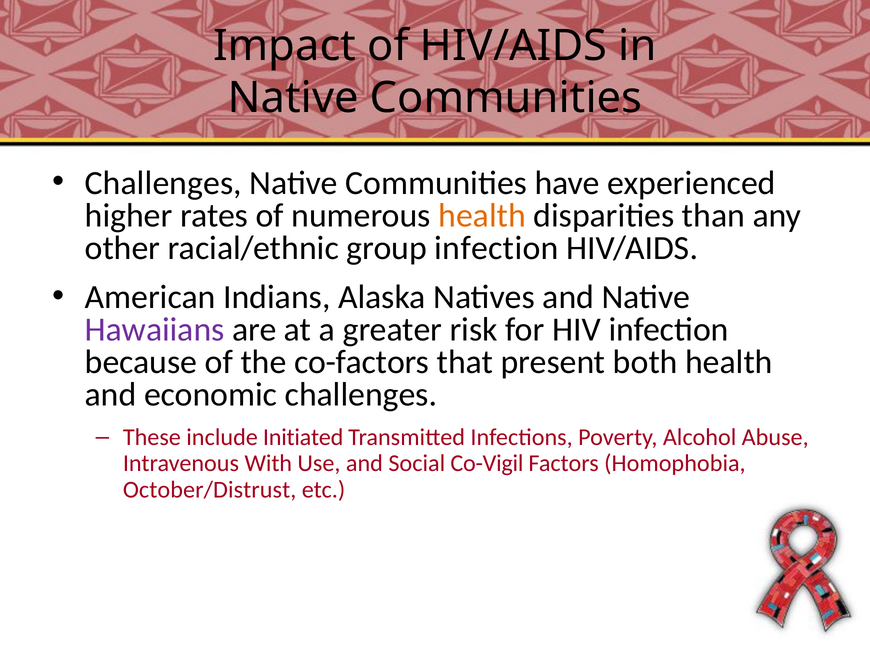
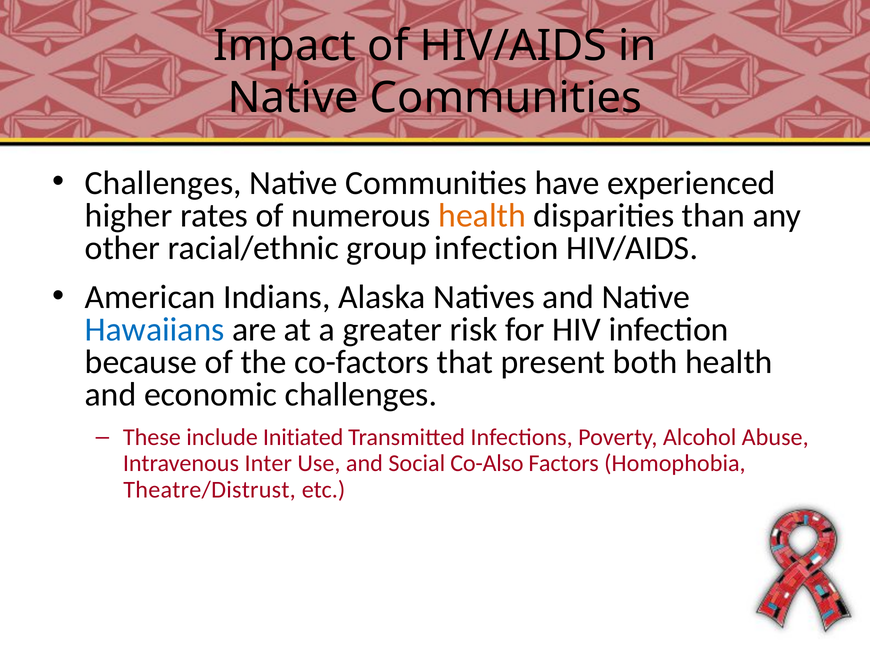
Hawaiians colour: purple -> blue (155, 330)
With: With -> Inter (268, 464)
Co-Vigil: Co-Vigil -> Co-Also (487, 464)
October/Distrust: October/Distrust -> Theatre/Distrust (210, 490)
